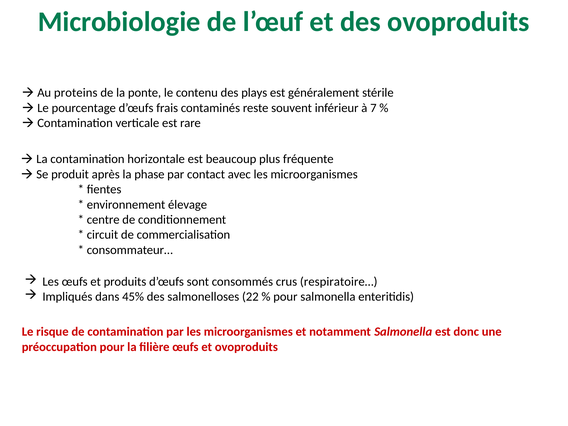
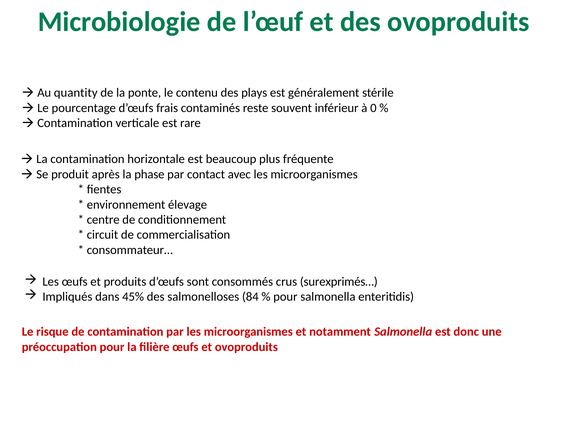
proteins: proteins -> quantity (76, 93)
7: 7 -> 0 (373, 108)
respiratoire…: respiratoire… -> surexprimés… (339, 282)
22: 22 -> 84 (250, 297)
